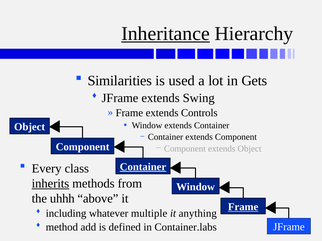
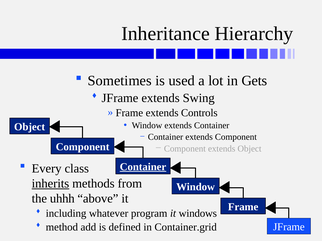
Inheritance underline: present -> none (166, 34)
Similarities: Similarities -> Sometimes (120, 81)
Frame underline: present -> none (243, 207)
multiple: multiple -> program (149, 214)
anything: anything -> windows (198, 214)
Container.labs: Container.labs -> Container.grid (186, 228)
